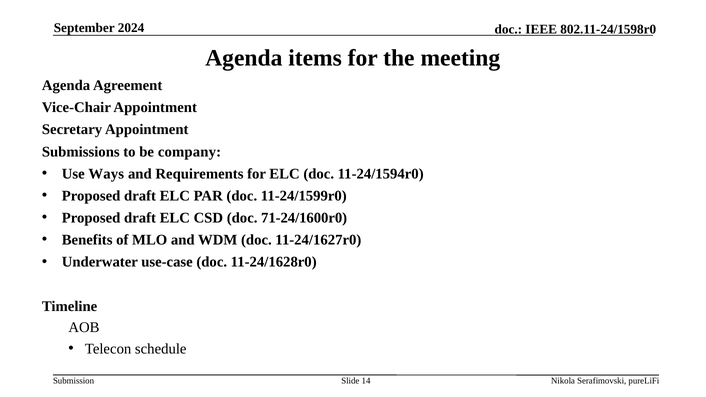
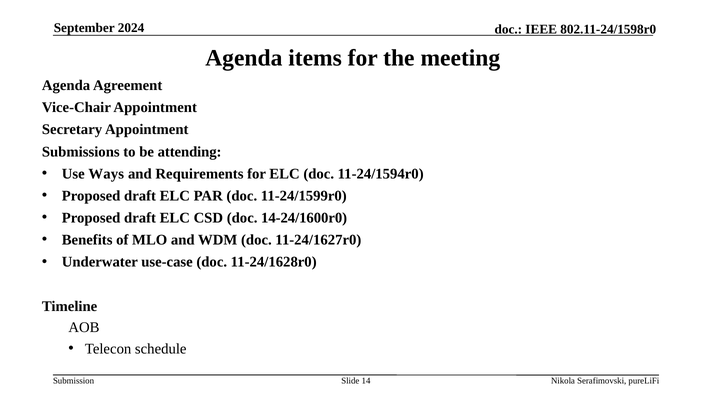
company: company -> attending (190, 152)
71-24/1600r0: 71-24/1600r0 -> 14-24/1600r0 (304, 218)
